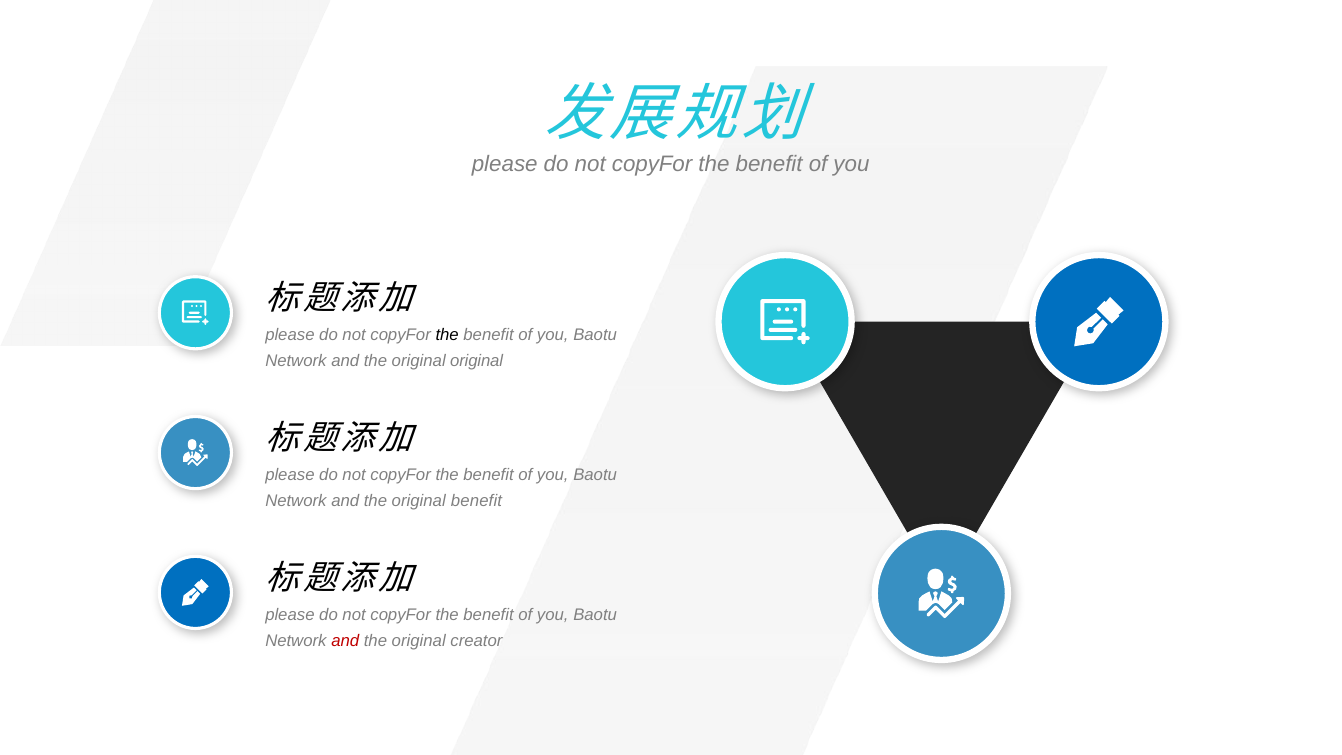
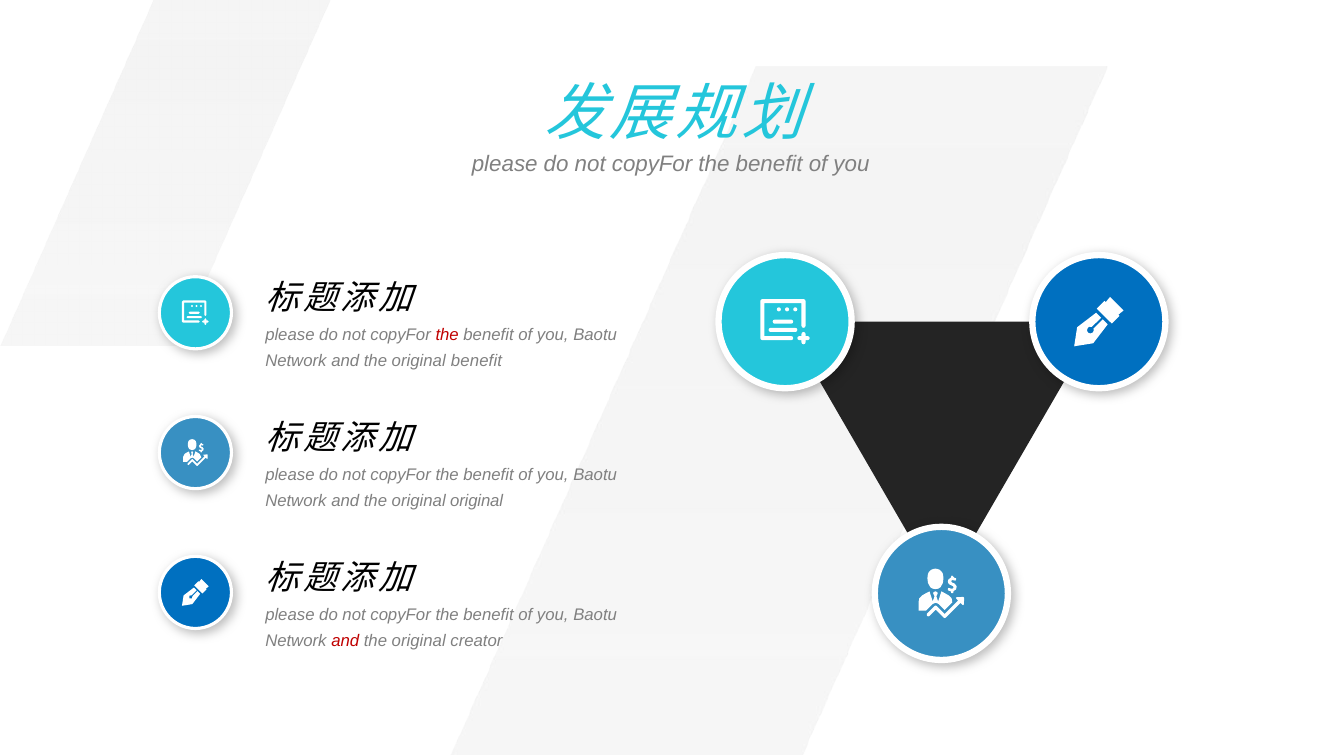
the colour: black -> red (447, 335)
original original: original -> benefit (476, 361)
original benefit: benefit -> original (477, 501)
